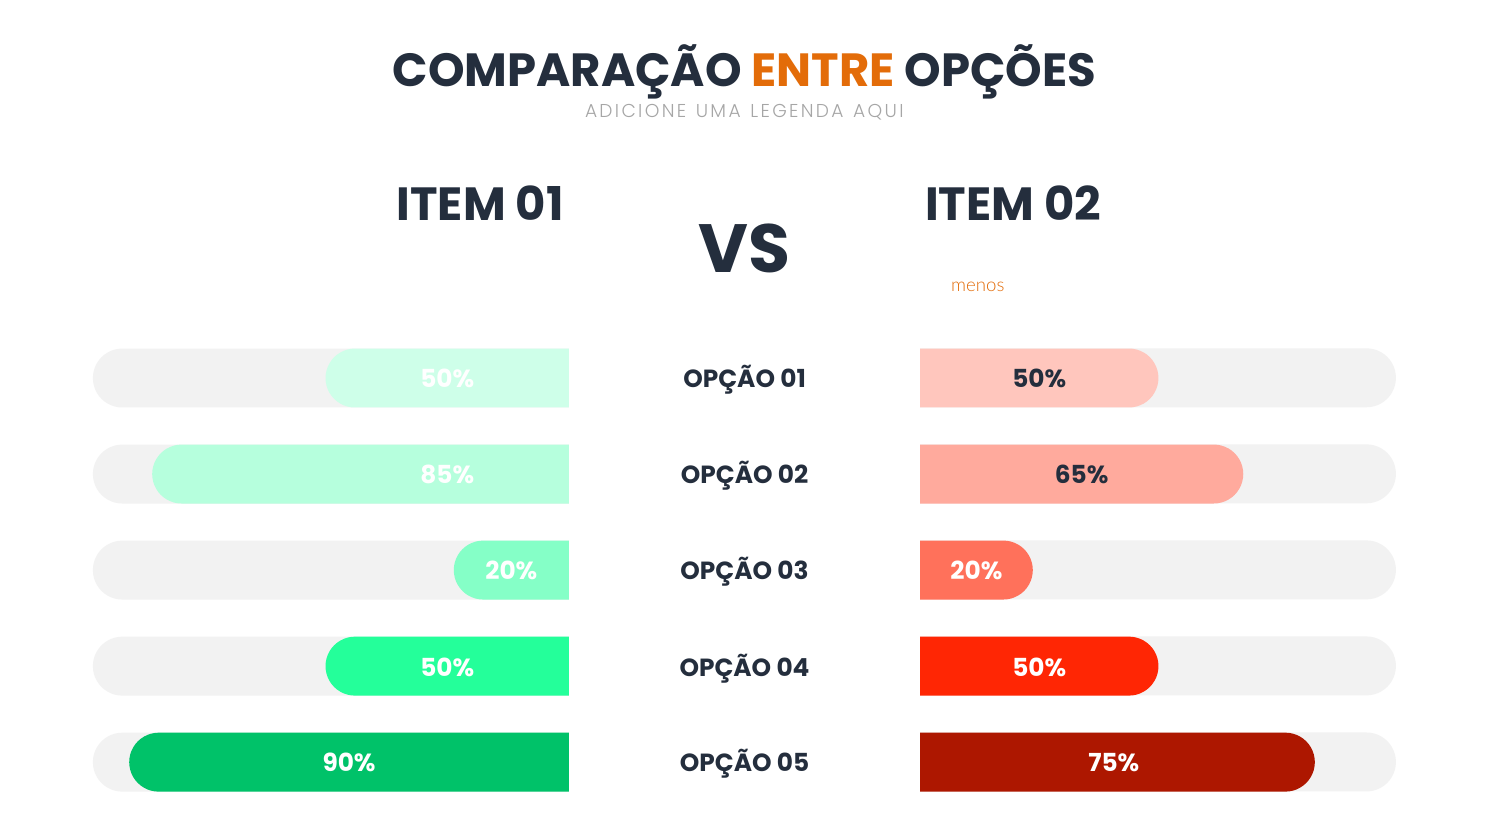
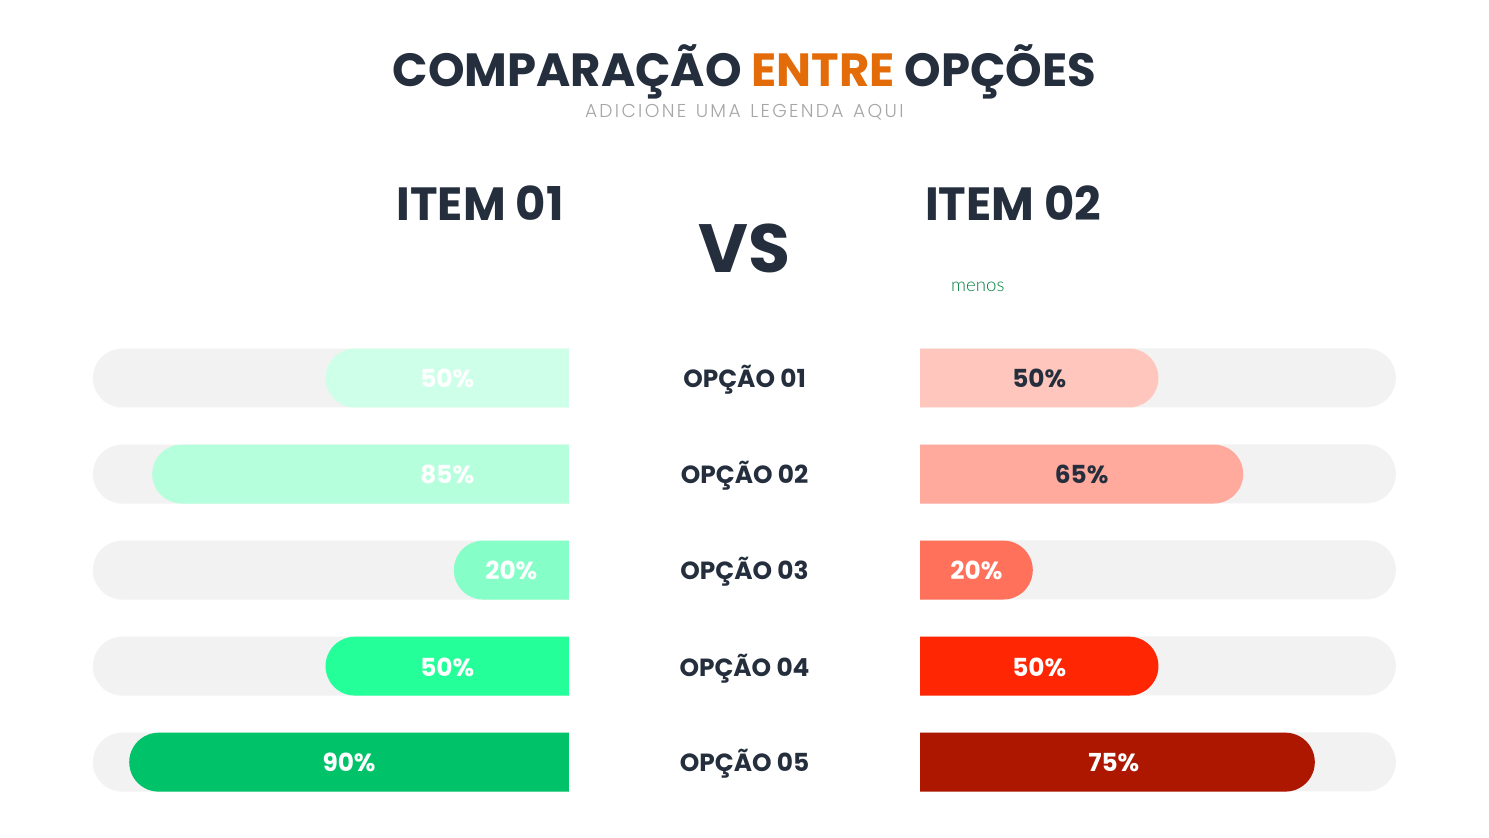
menos colour: orange -> green (978, 285)
